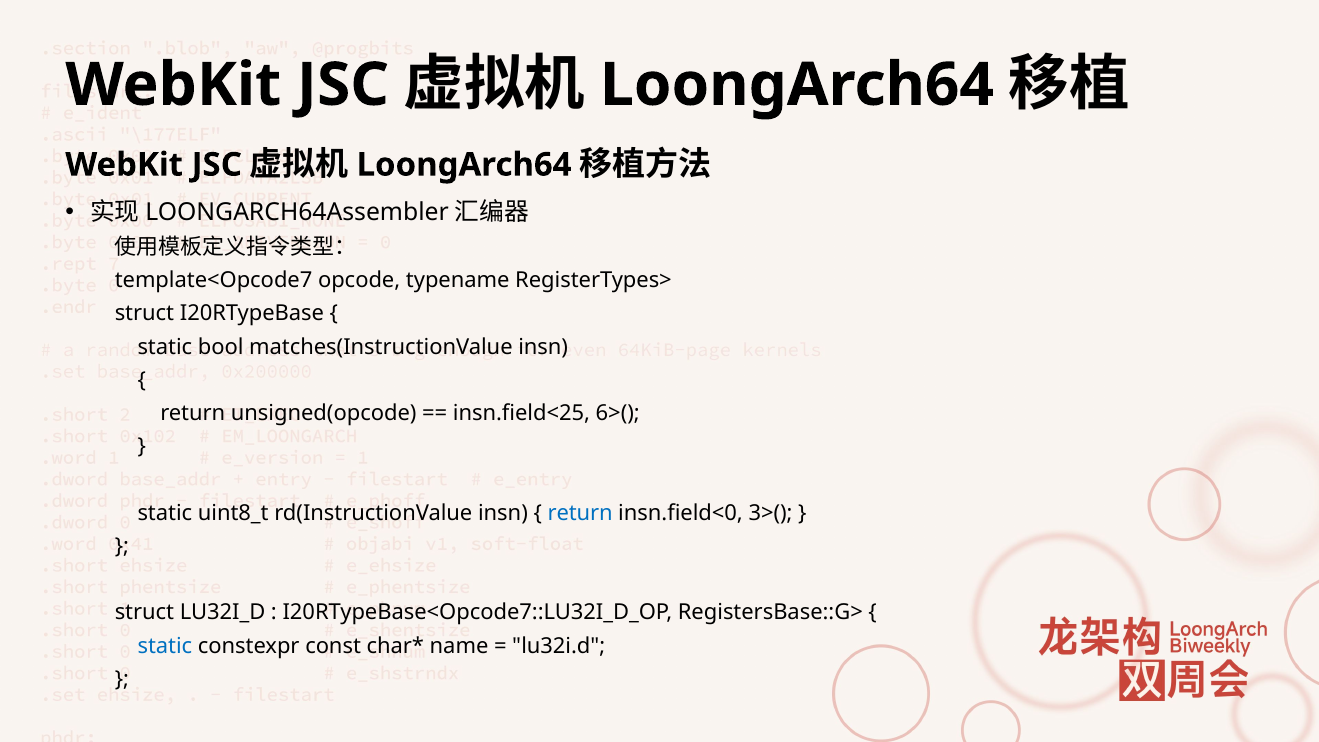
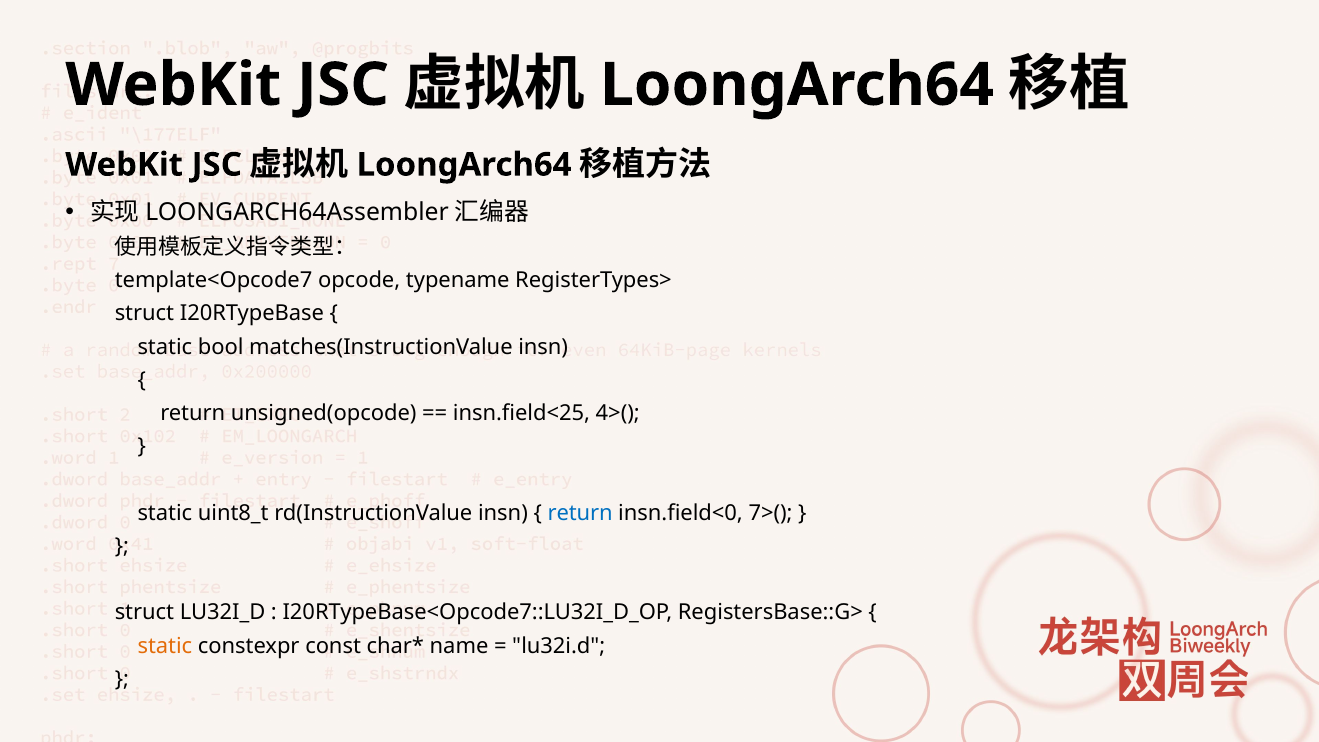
6>(: 6>( -> 4>( (618, 413)
3>(: 3>( -> 7>( (771, 513)
static colour: blue -> orange (165, 646)
